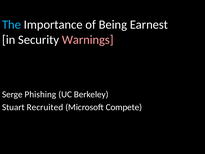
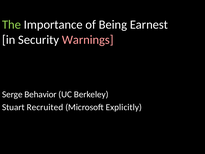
The colour: light blue -> light green (11, 25)
Phishing: Phishing -> Behavior (41, 94)
Compete: Compete -> Explicitly (124, 107)
